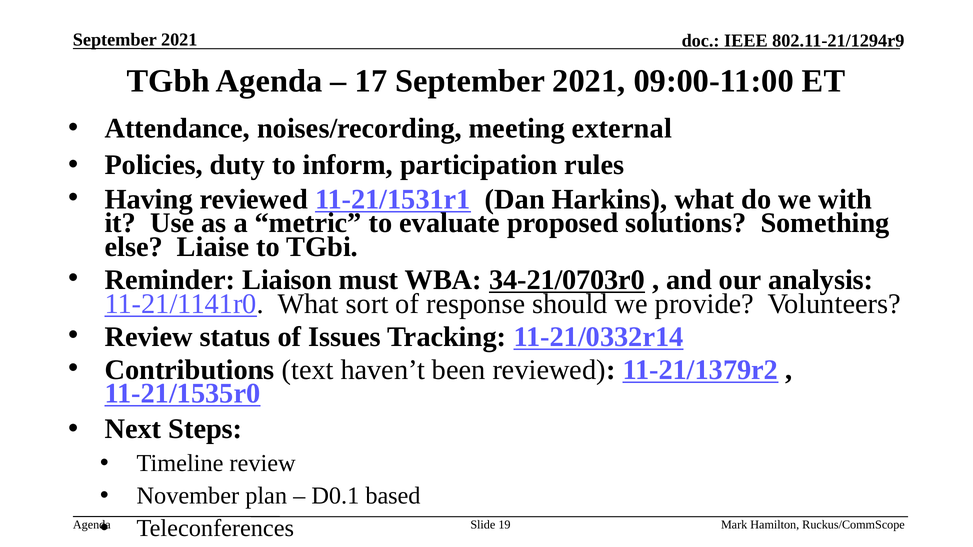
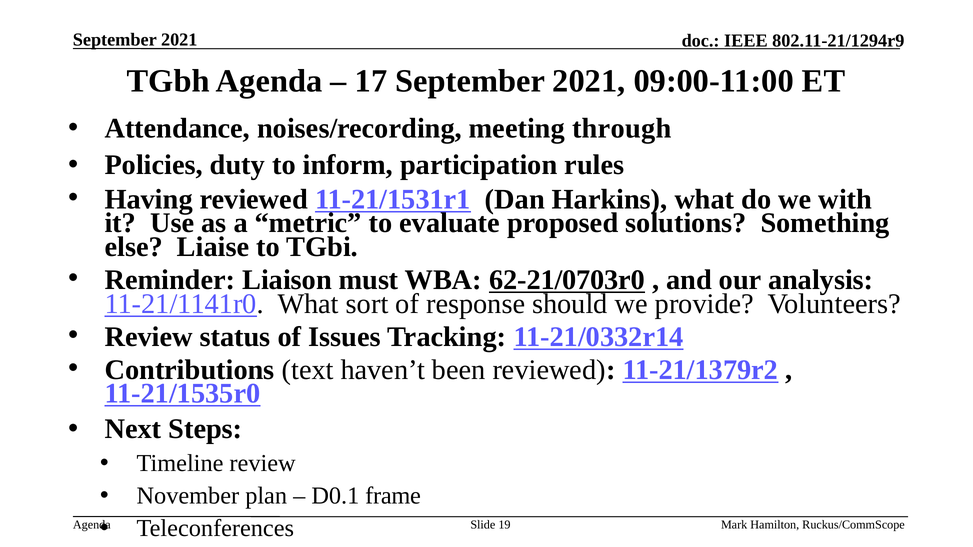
external: external -> through (622, 128)
34-21/0703r0: 34-21/0703r0 -> 62-21/0703r0 (567, 280)
based: based -> frame (393, 496)
